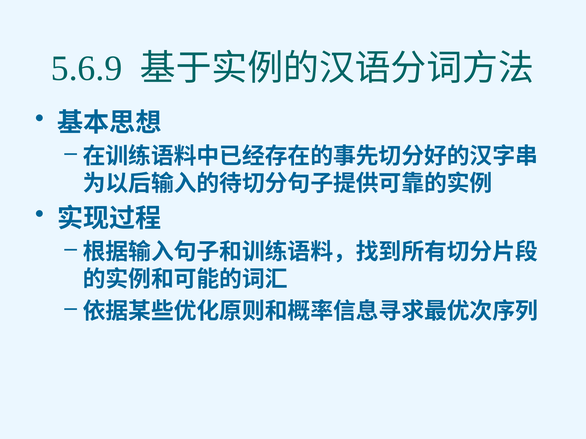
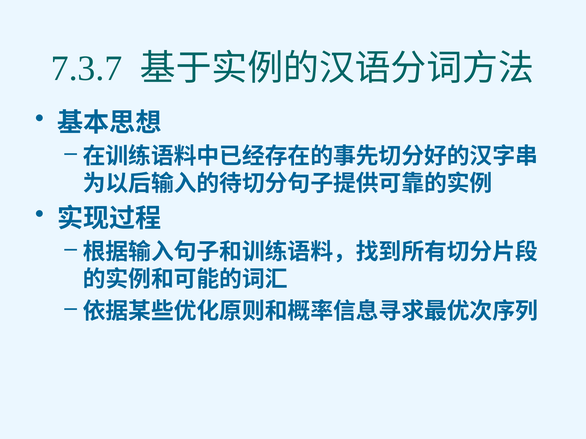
5.6.9: 5.6.9 -> 7.3.7 (87, 68)
